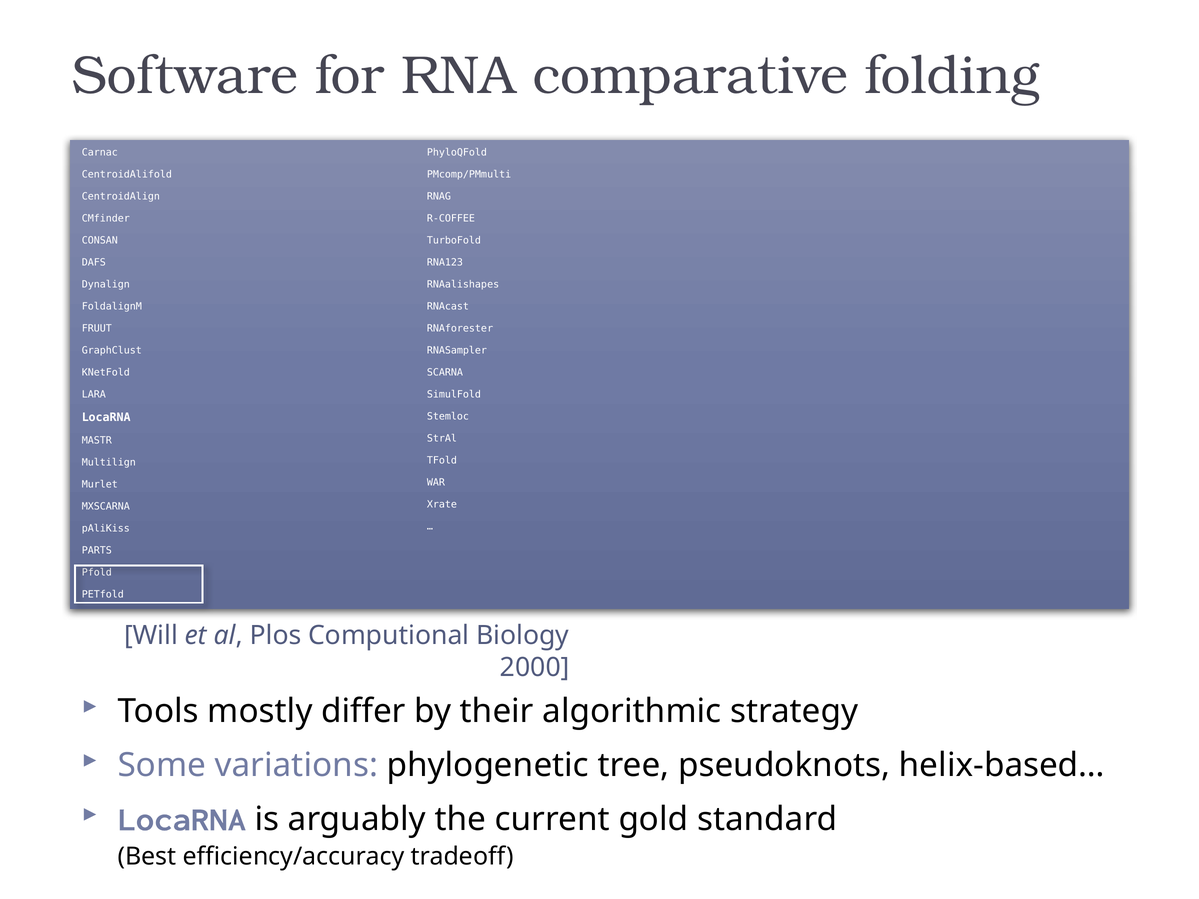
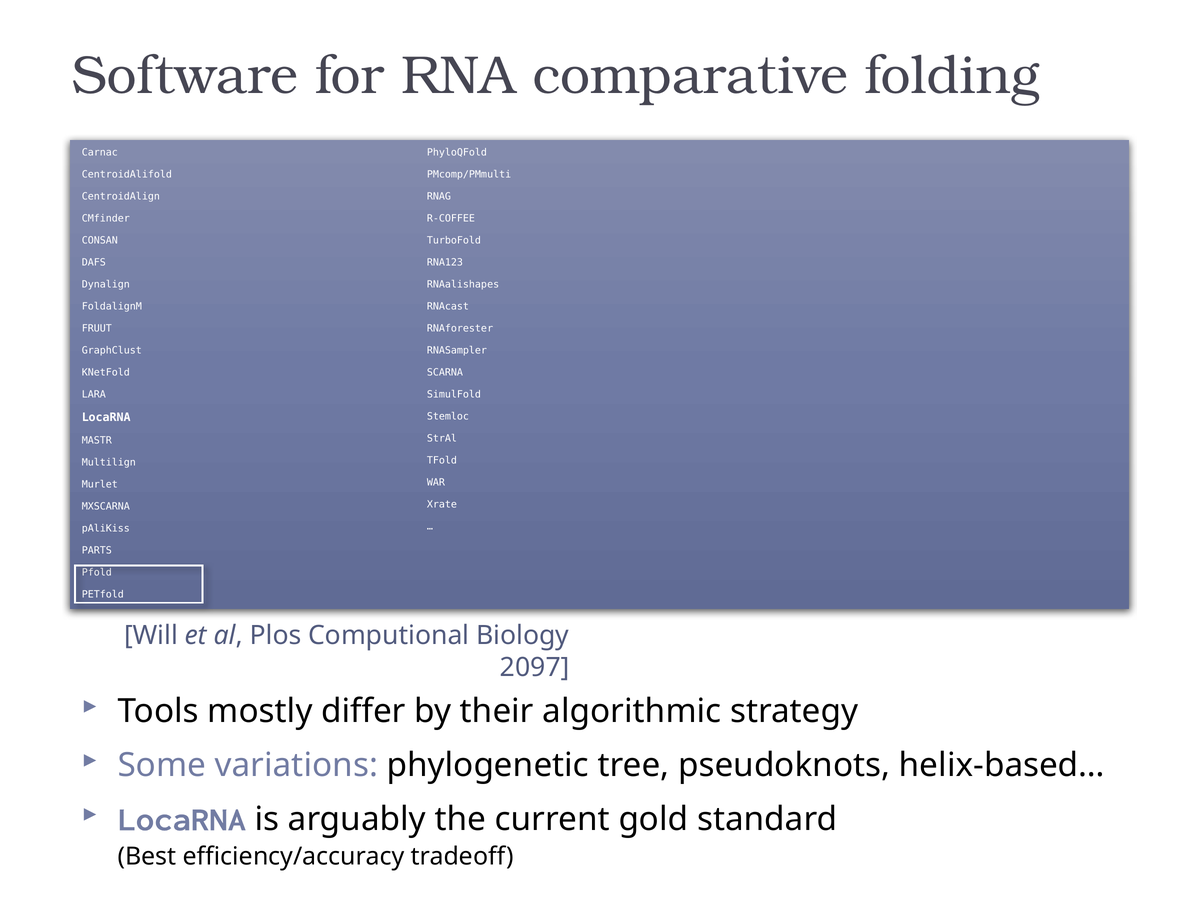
2000: 2000 -> 2097 (535, 668)
